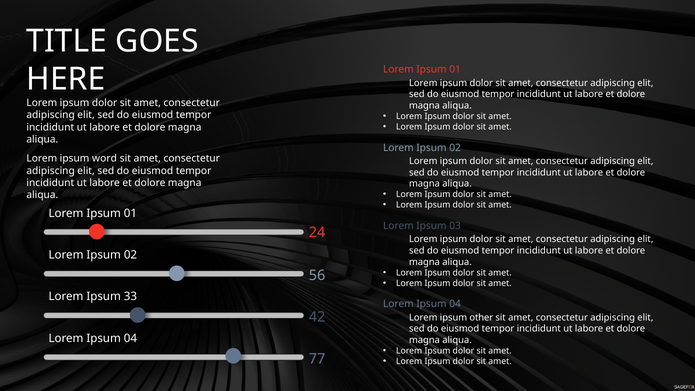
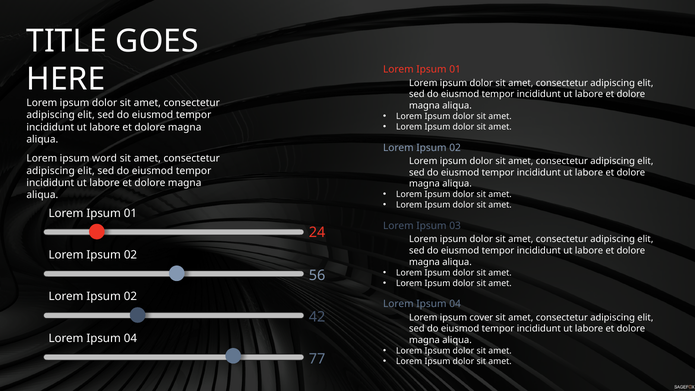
33: 33 -> 02 (130, 297)
other: other -> cover (481, 317)
